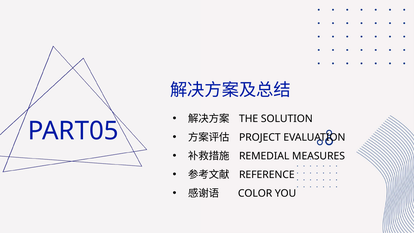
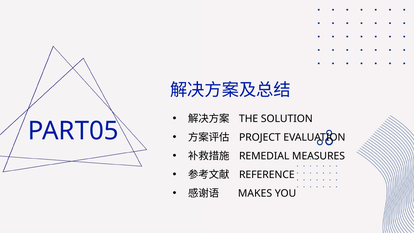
COLOR: COLOR -> MAKES (255, 193)
